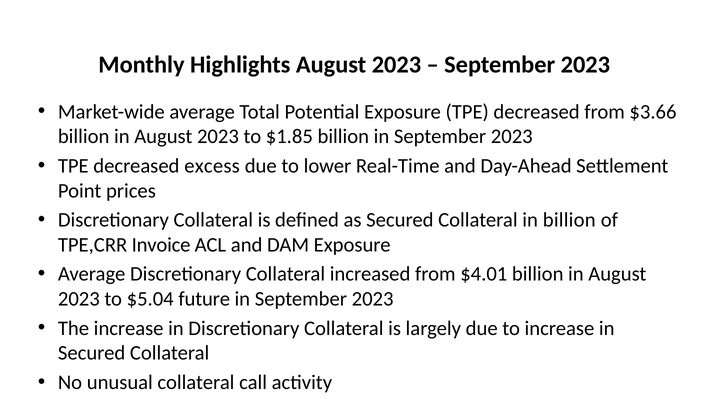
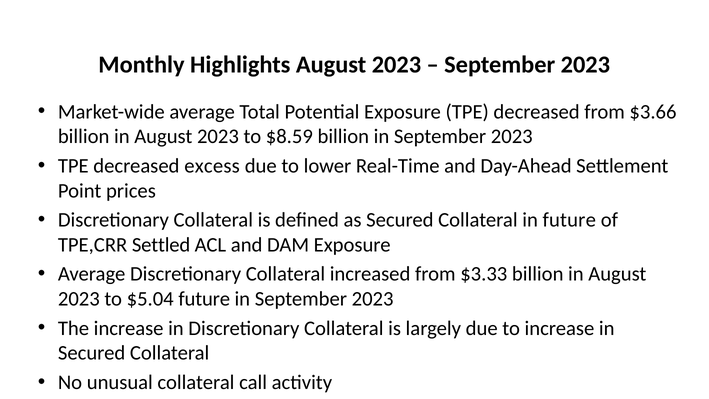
$1.85: $1.85 -> $8.59 (289, 137)
in billion: billion -> future (569, 220)
Invoice: Invoice -> Settled (161, 245)
$4.01: $4.01 -> $3.33 (484, 274)
